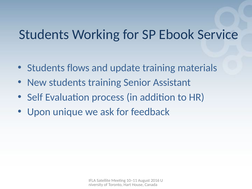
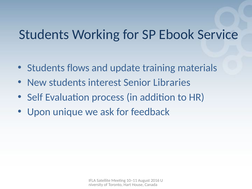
students training: training -> interest (105, 82)
Assistant: Assistant -> Libraries (172, 82)
